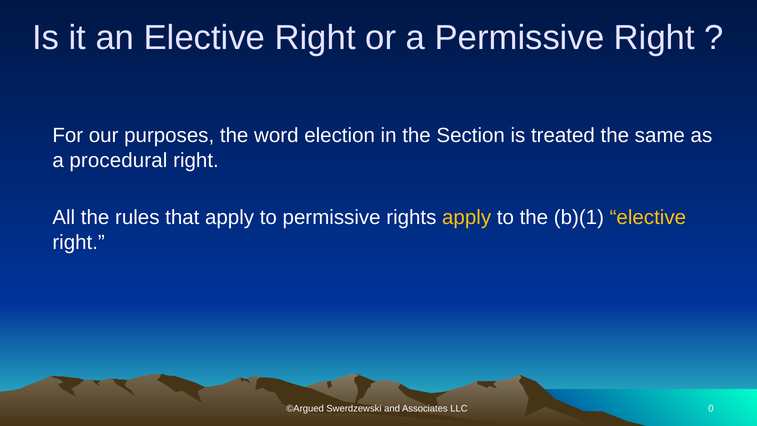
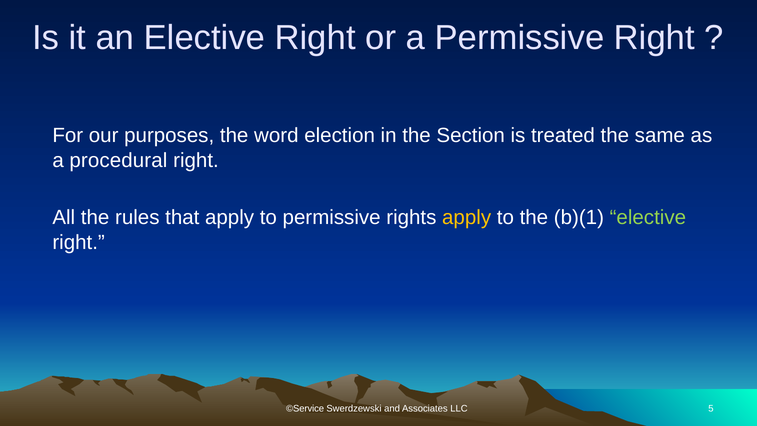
elective colour: yellow -> light green (648, 218)
©Argued: ©Argued -> ©Service (305, 408)
0: 0 -> 5 (711, 408)
